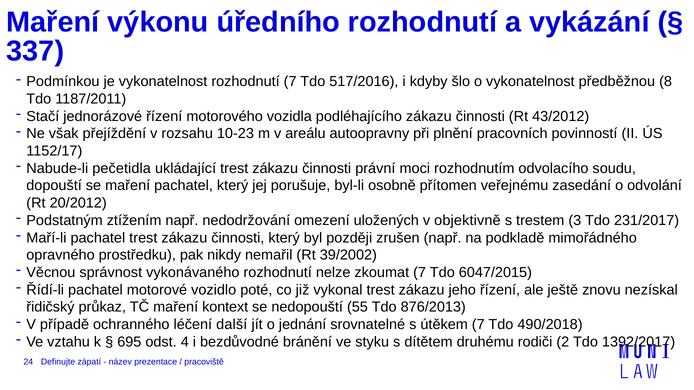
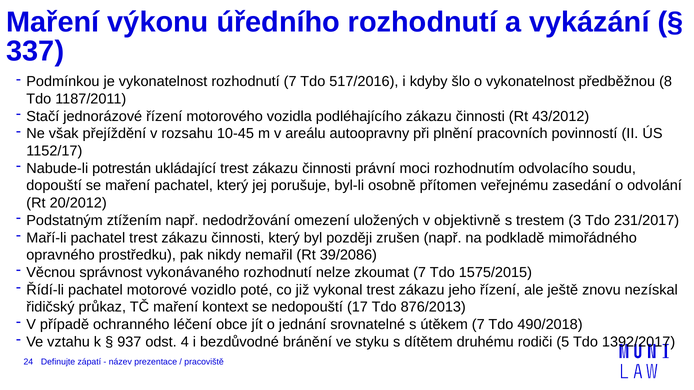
10-23: 10-23 -> 10-45 (235, 134)
pečetidla: pečetidla -> potrestán (122, 169)
39/2002: 39/2002 -> 39/2086 (348, 255)
6047/2015: 6047/2015 -> 1575/2015 (495, 273)
55: 55 -> 17 (357, 307)
další: další -> obce (232, 325)
695: 695 -> 937 (129, 342)
2: 2 -> 5 (563, 342)
